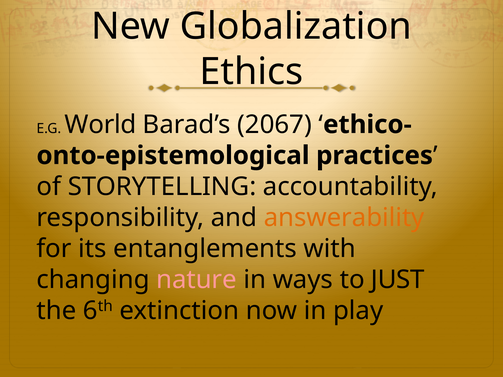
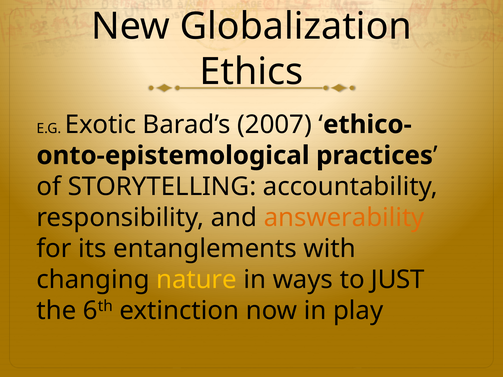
World: World -> Exotic (101, 125)
2067: 2067 -> 2007 (275, 125)
nature colour: pink -> yellow (197, 280)
